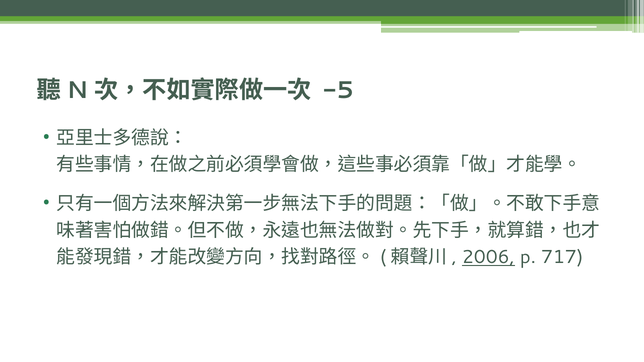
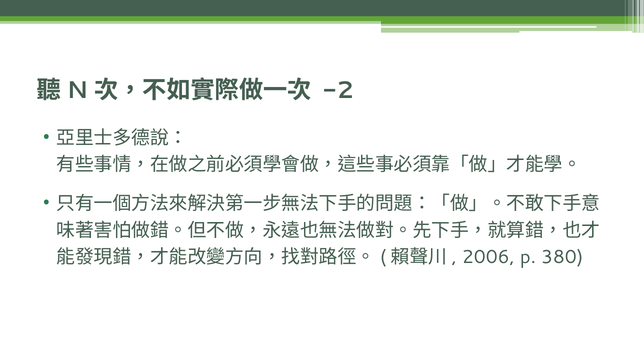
-5: -5 -> -2 (338, 90)
2006 underline: present -> none (488, 257)
717: 717 -> 380 (562, 257)
